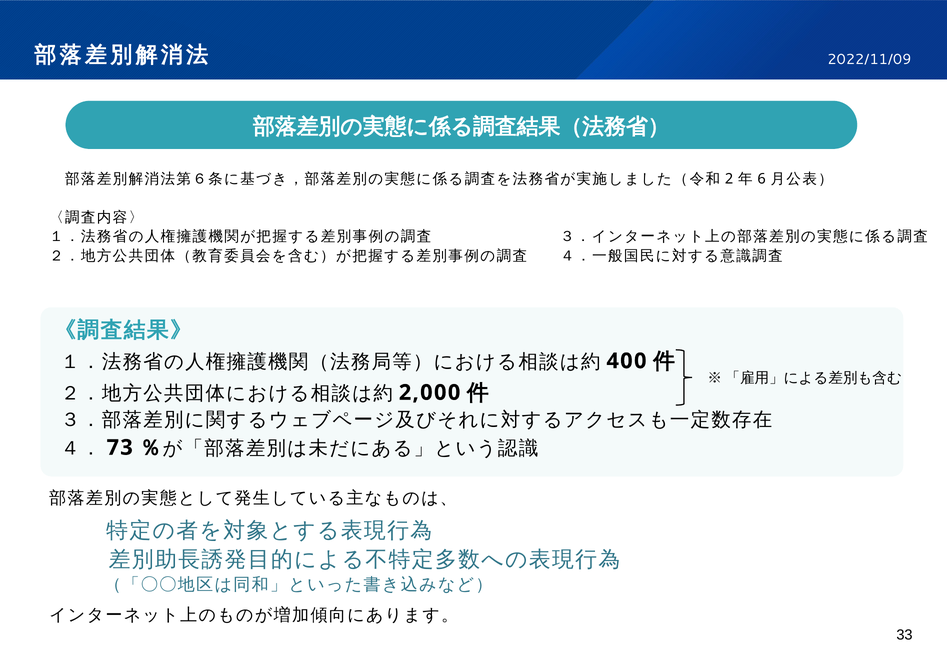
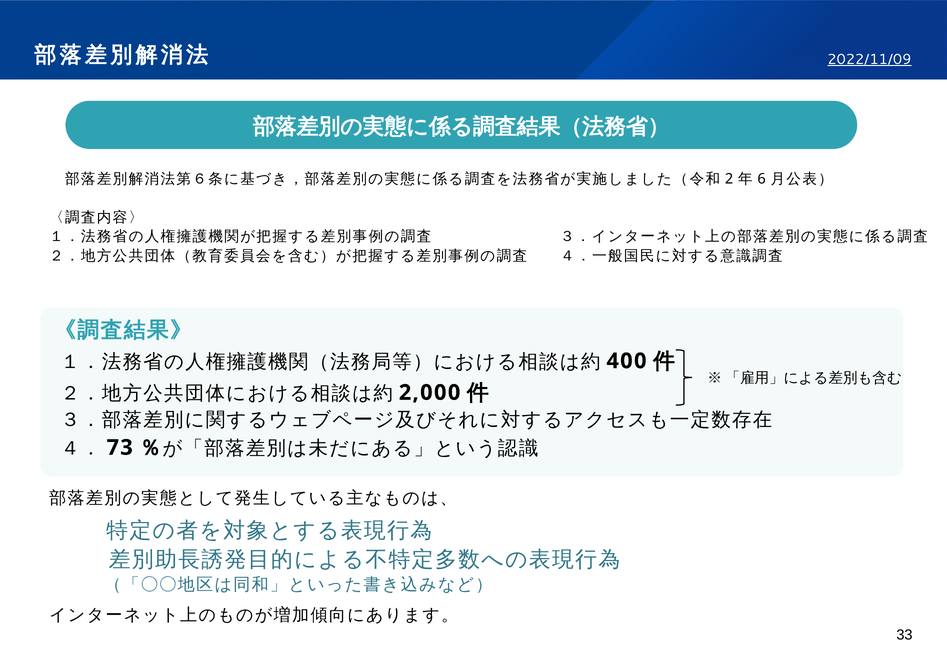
2022/11/09 underline: none -> present (869, 59)
